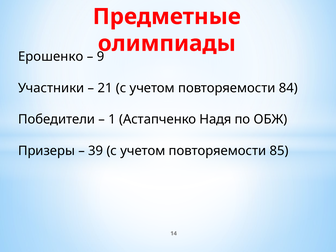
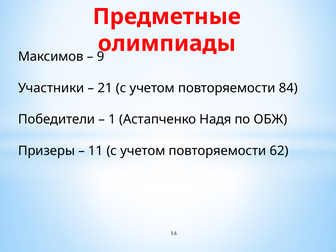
Ерошенко: Ерошенко -> Максимов (51, 57)
39: 39 -> 11 (96, 151)
85: 85 -> 62 (279, 151)
